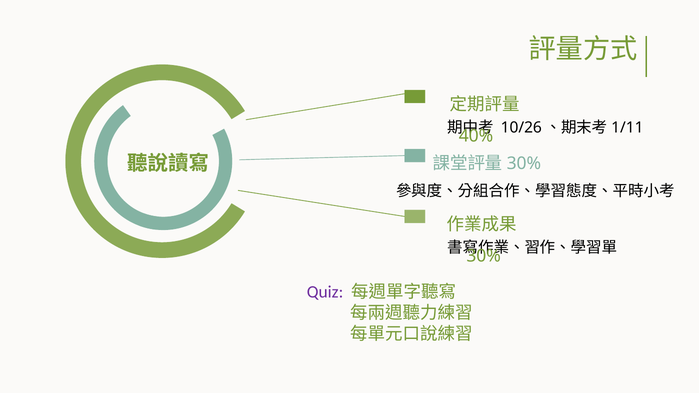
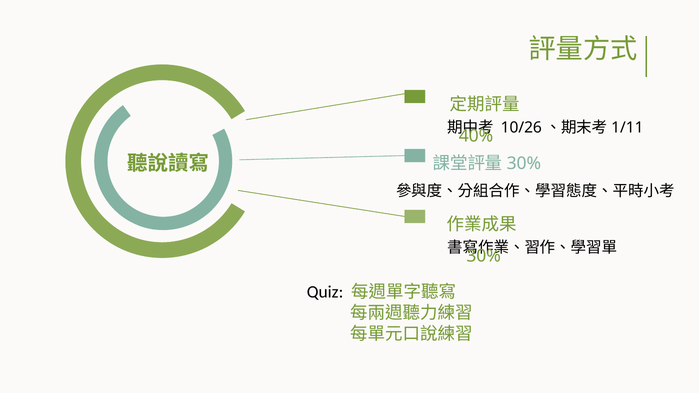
Quiz colour: purple -> black (325, 292)
